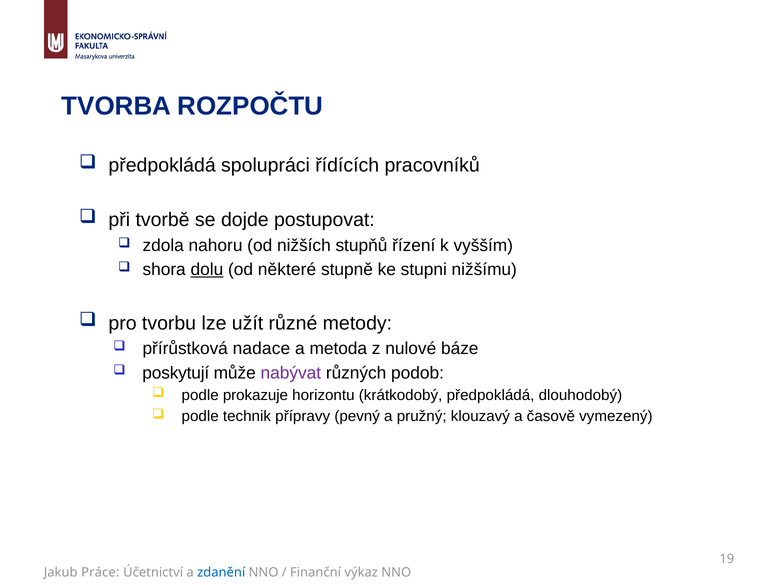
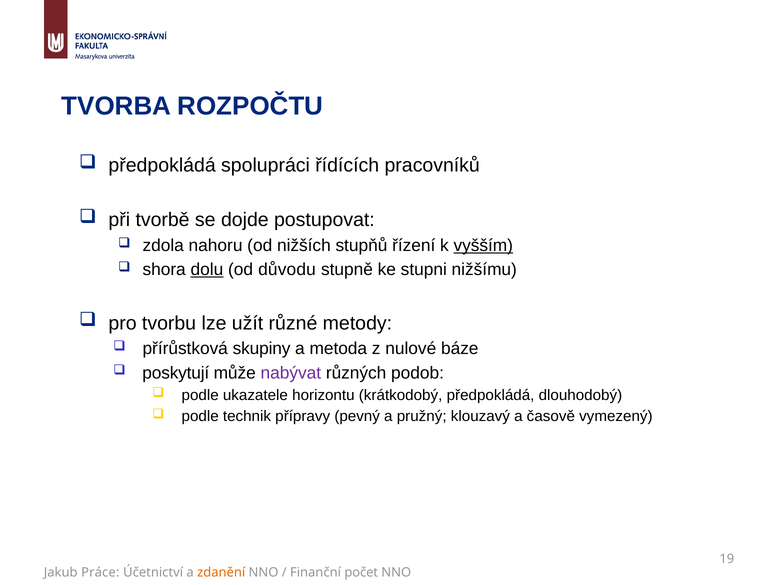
vyšším underline: none -> present (483, 245)
některé: některé -> důvodu (287, 270)
nadace: nadace -> skupiny (262, 349)
prokazuje: prokazuje -> ukazatele (255, 395)
zdanění colour: blue -> orange (221, 573)
výkaz: výkaz -> počet (361, 573)
